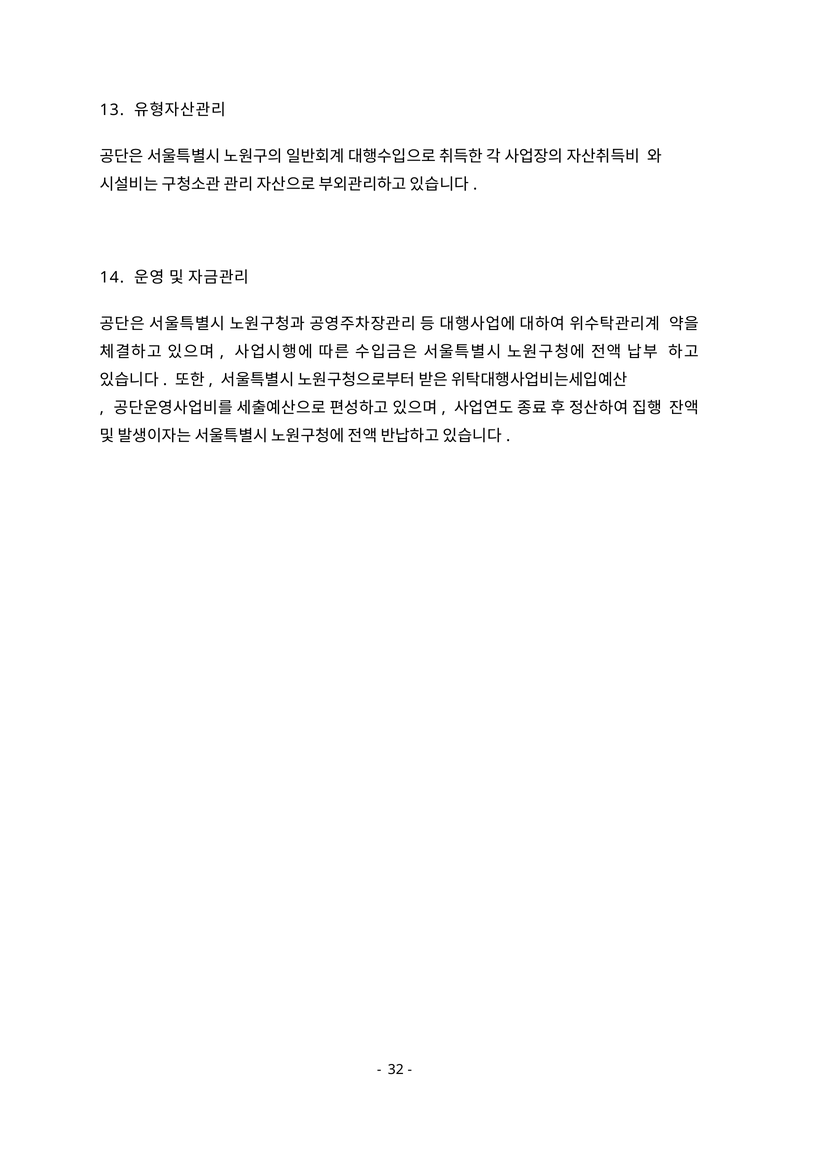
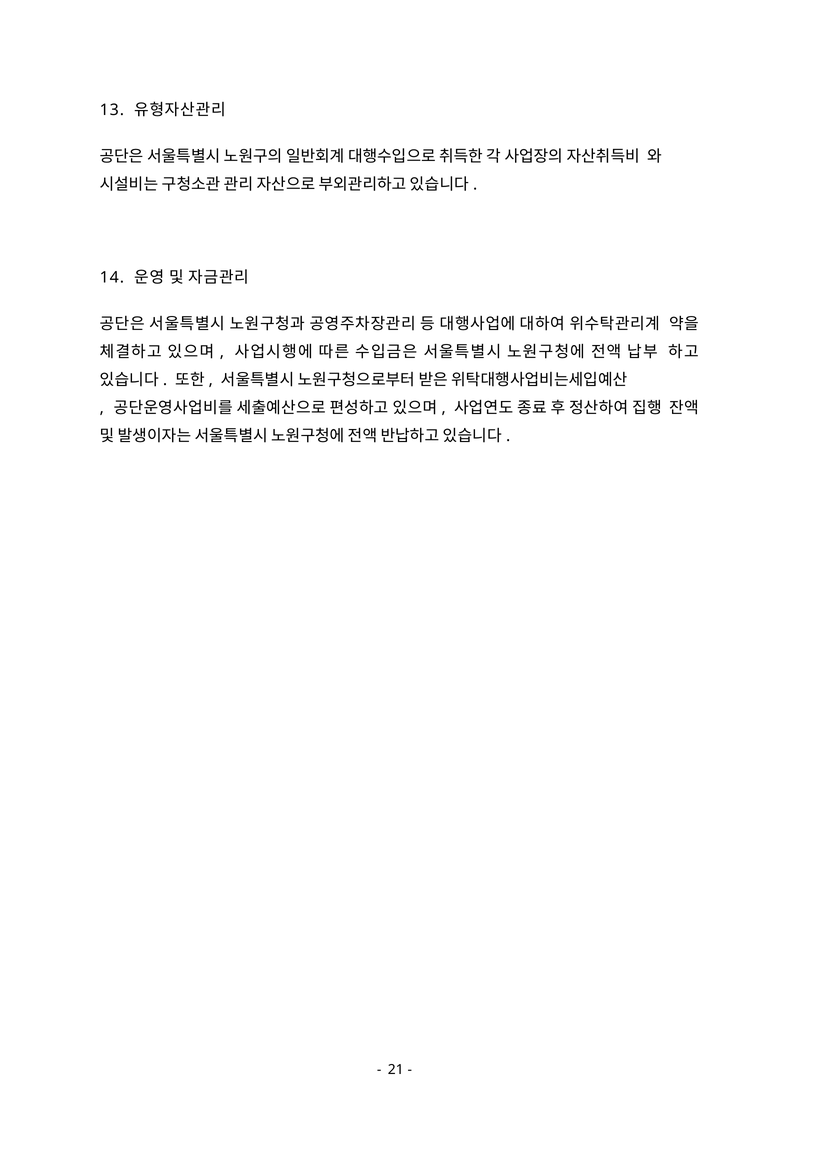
32: 32 -> 21 (396, 1070)
